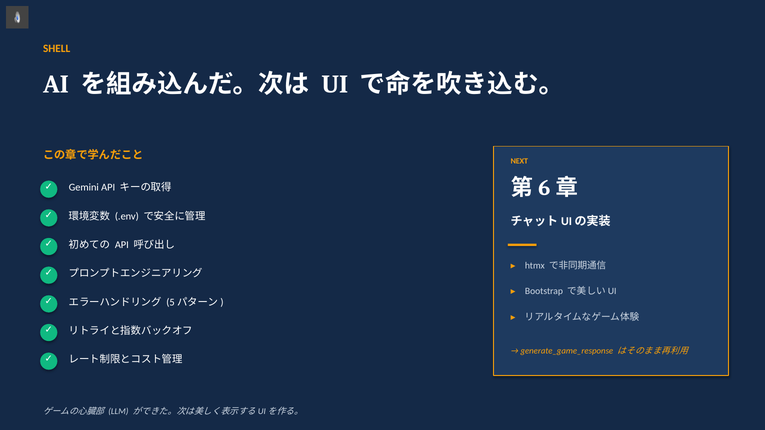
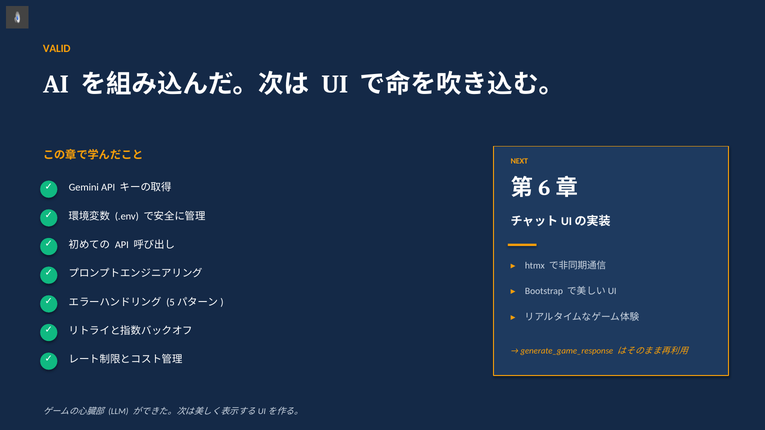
SHELL: SHELL -> VALID (57, 49)
